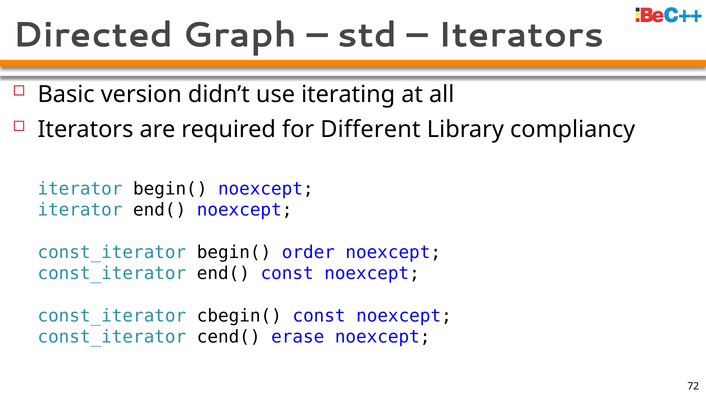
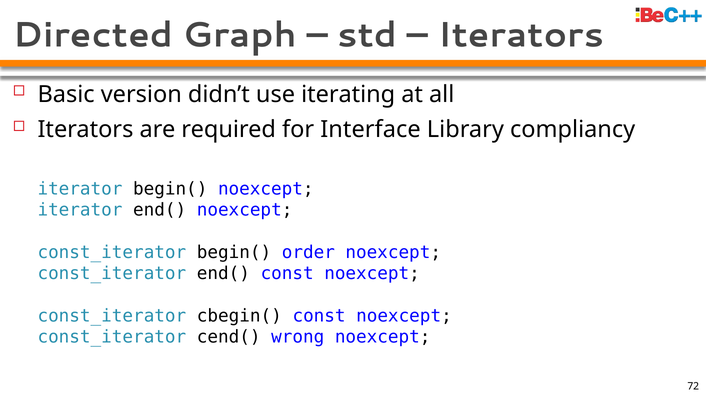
Different: Different -> Interface (370, 129)
erase: erase -> wrong (298, 337)
